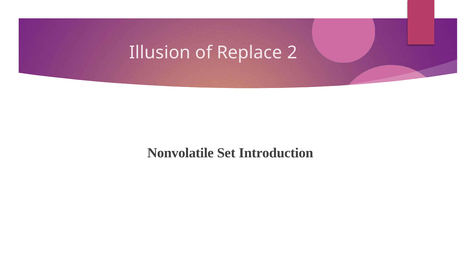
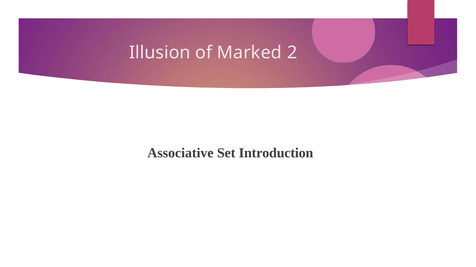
Replace: Replace -> Marked (249, 53)
Nonvolatile: Nonvolatile -> Associative (180, 154)
